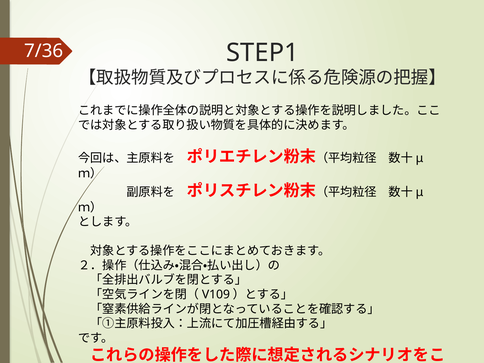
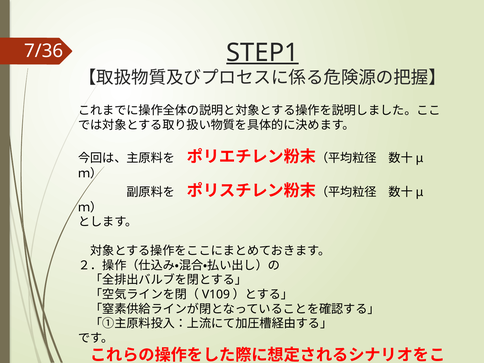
STEP1 underline: none -> present (263, 53)
